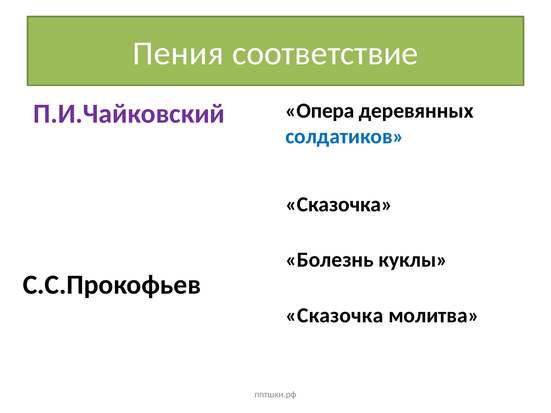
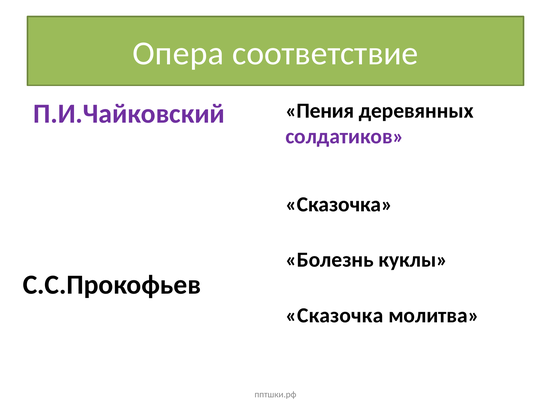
Пения: Пения -> Опера (178, 53)
Опера: Опера -> Пения (320, 111)
солдатиков colour: blue -> purple (345, 137)
